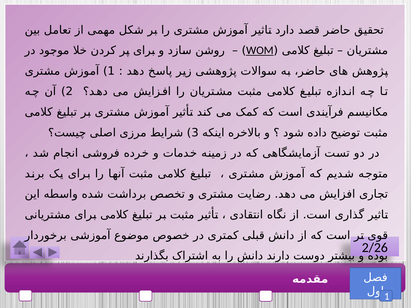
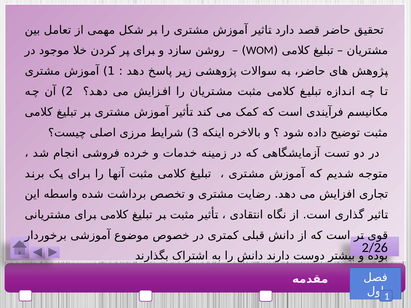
WOM underline: present -> none (260, 51)
